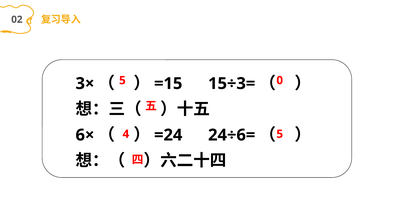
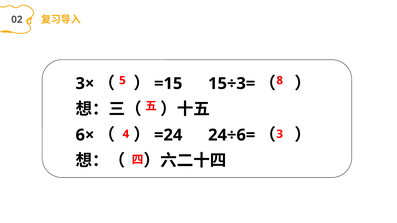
0: 0 -> 8 (280, 81)
4 5: 5 -> 3 (280, 134)
